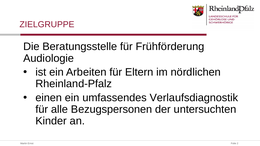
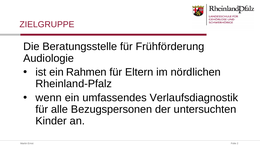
Arbeiten: Arbeiten -> Rahmen (86, 72)
einen: einen -> wenn (49, 98)
